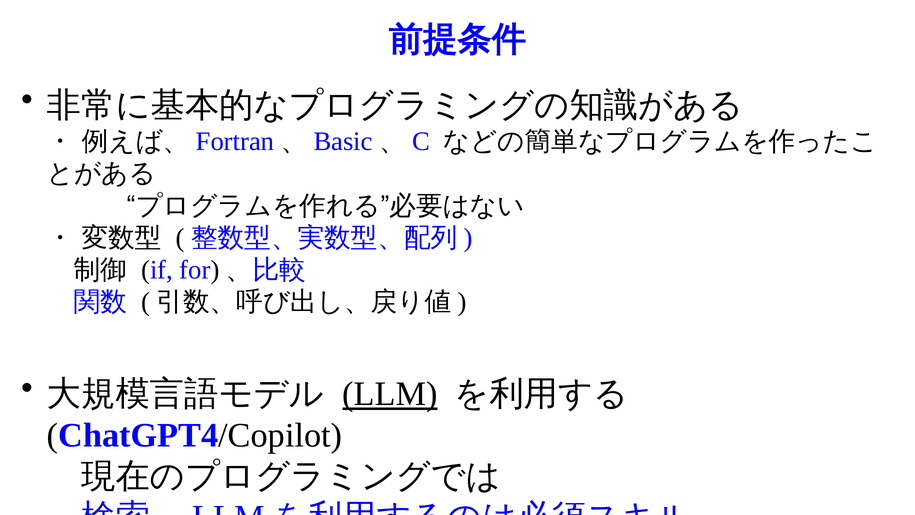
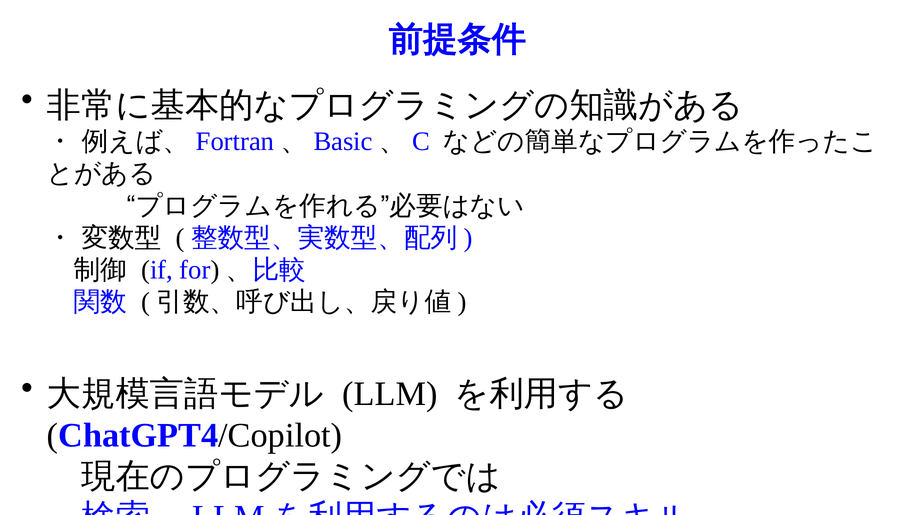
LLM underline: present -> none (390, 394)
